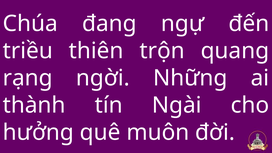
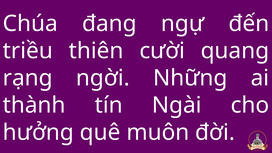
trộn: trộn -> cười (162, 51)
